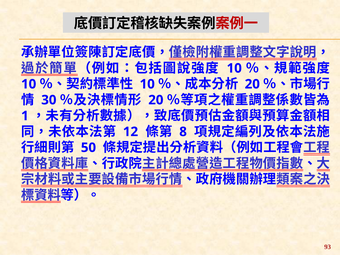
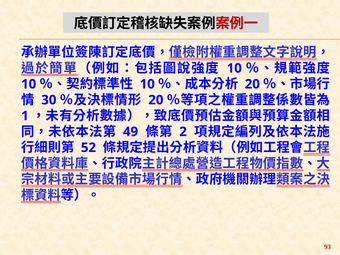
12: 12 -> 49 (131, 132)
8: 8 -> 2 (183, 132)
50: 50 -> 52 (88, 148)
